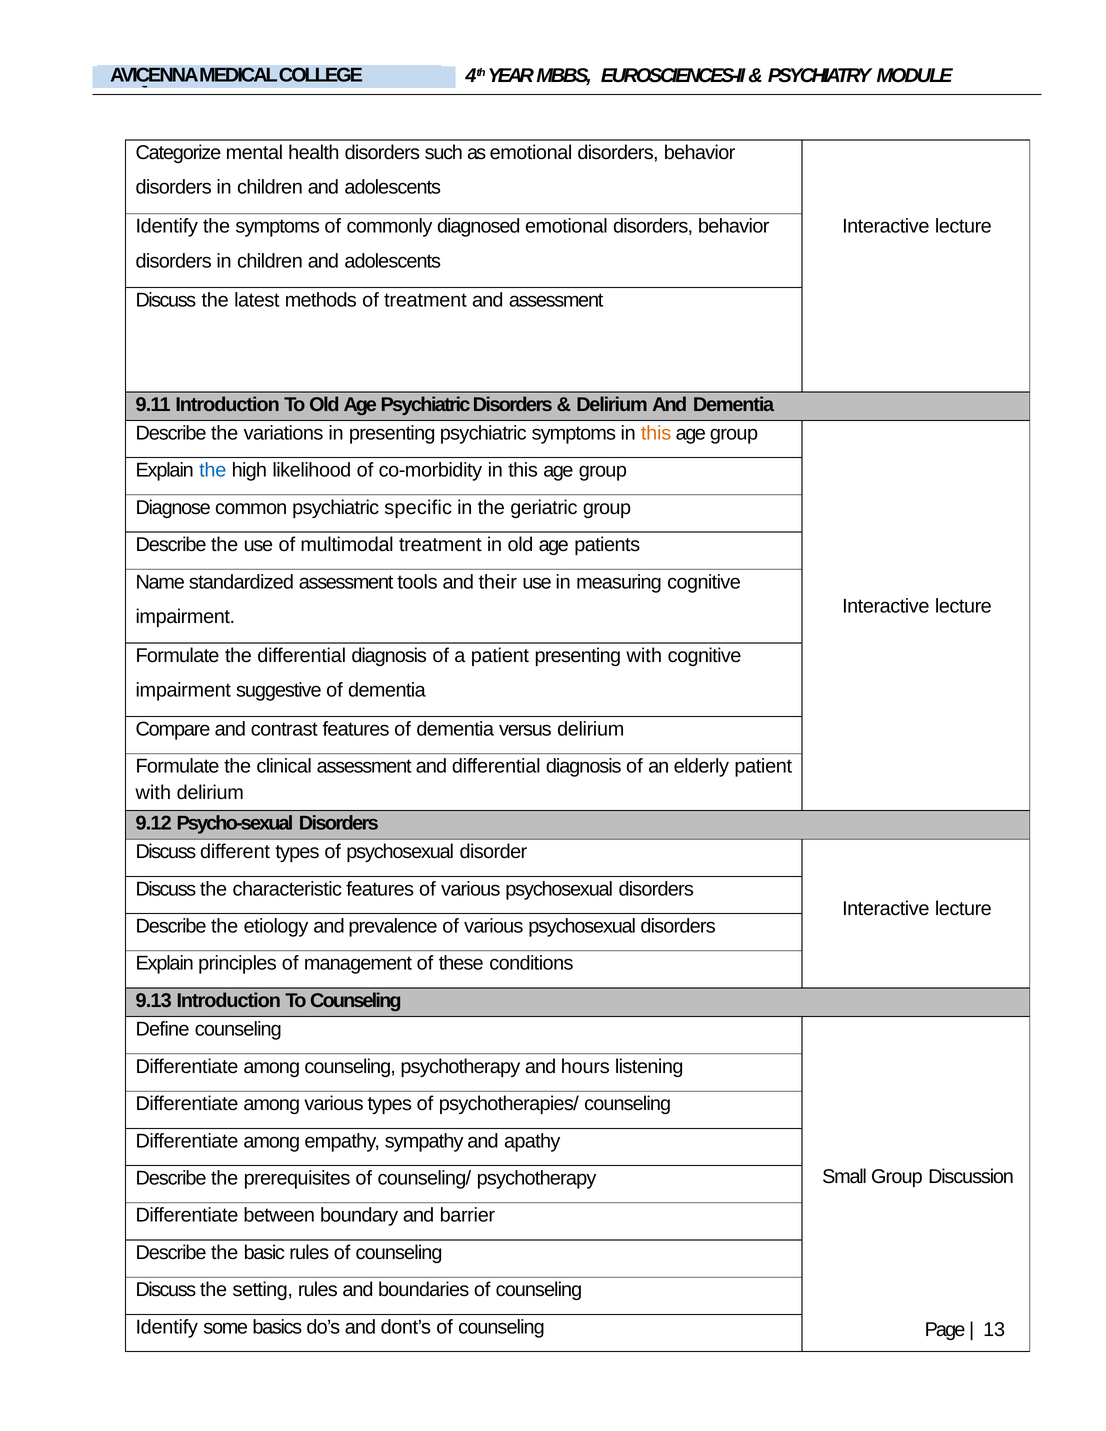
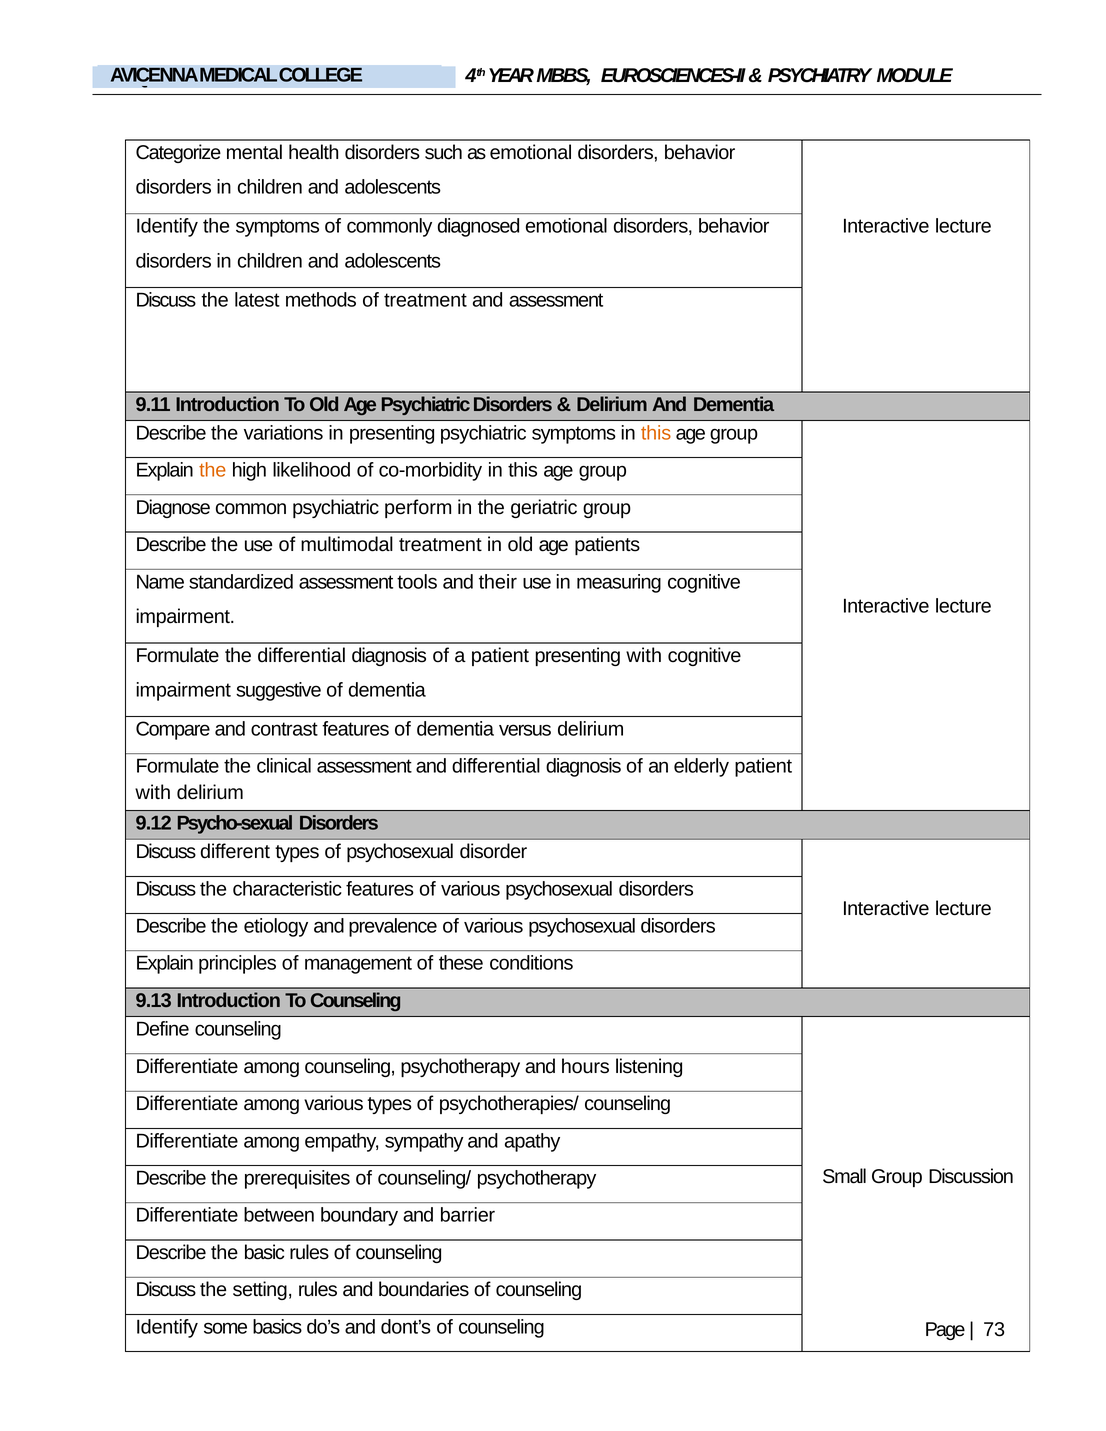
the colour: blue -> orange (213, 471)
specific: specific -> perform (418, 508)
13: 13 -> 73 (994, 1330)
